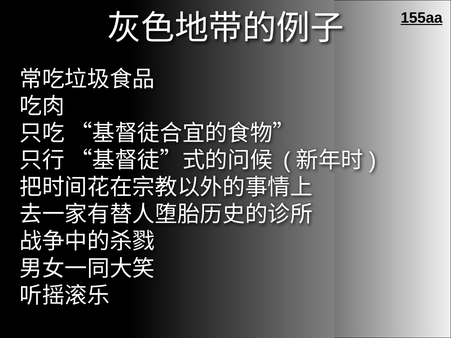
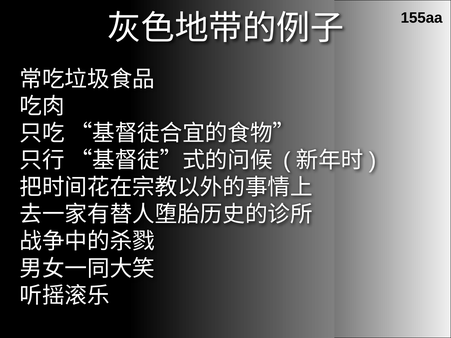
155aa underline: present -> none (422, 18)
